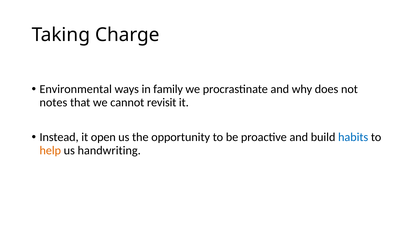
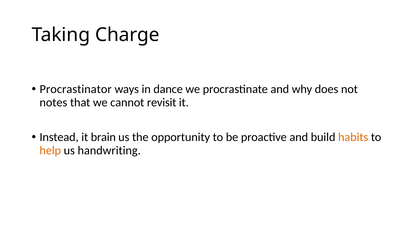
Environmental: Environmental -> Procrastinator (76, 89)
family: family -> dance (168, 89)
open: open -> brain (103, 137)
habits colour: blue -> orange (353, 137)
